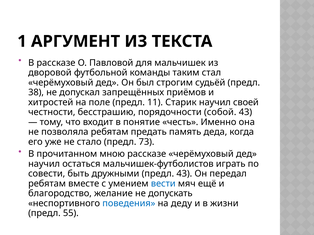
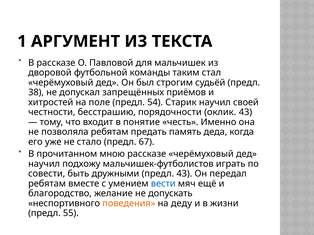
11: 11 -> 54 (155, 103)
собой: собой -> оклик (220, 112)
73: 73 -> 67 (147, 142)
остаться: остаться -> подхожу (81, 164)
поведения colour: blue -> orange (129, 204)
